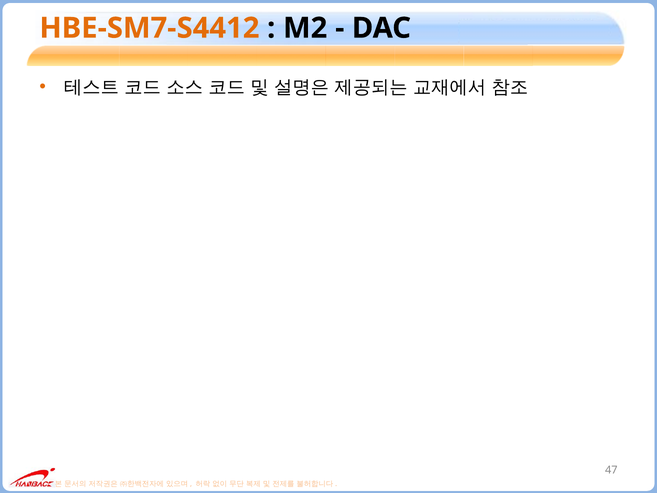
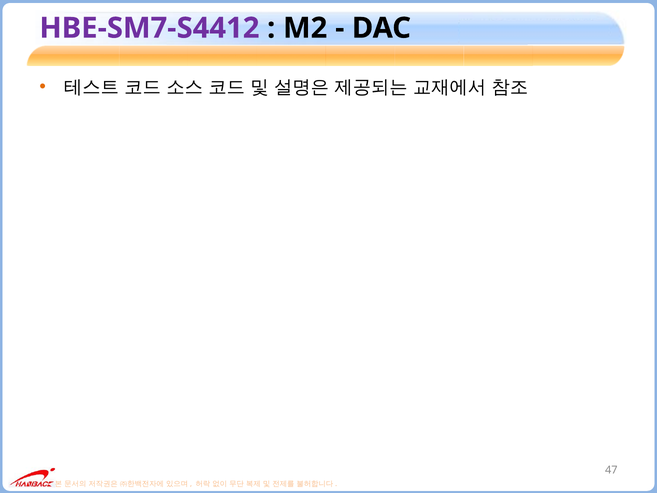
HBE-SM7-S4412 colour: orange -> purple (149, 28)
